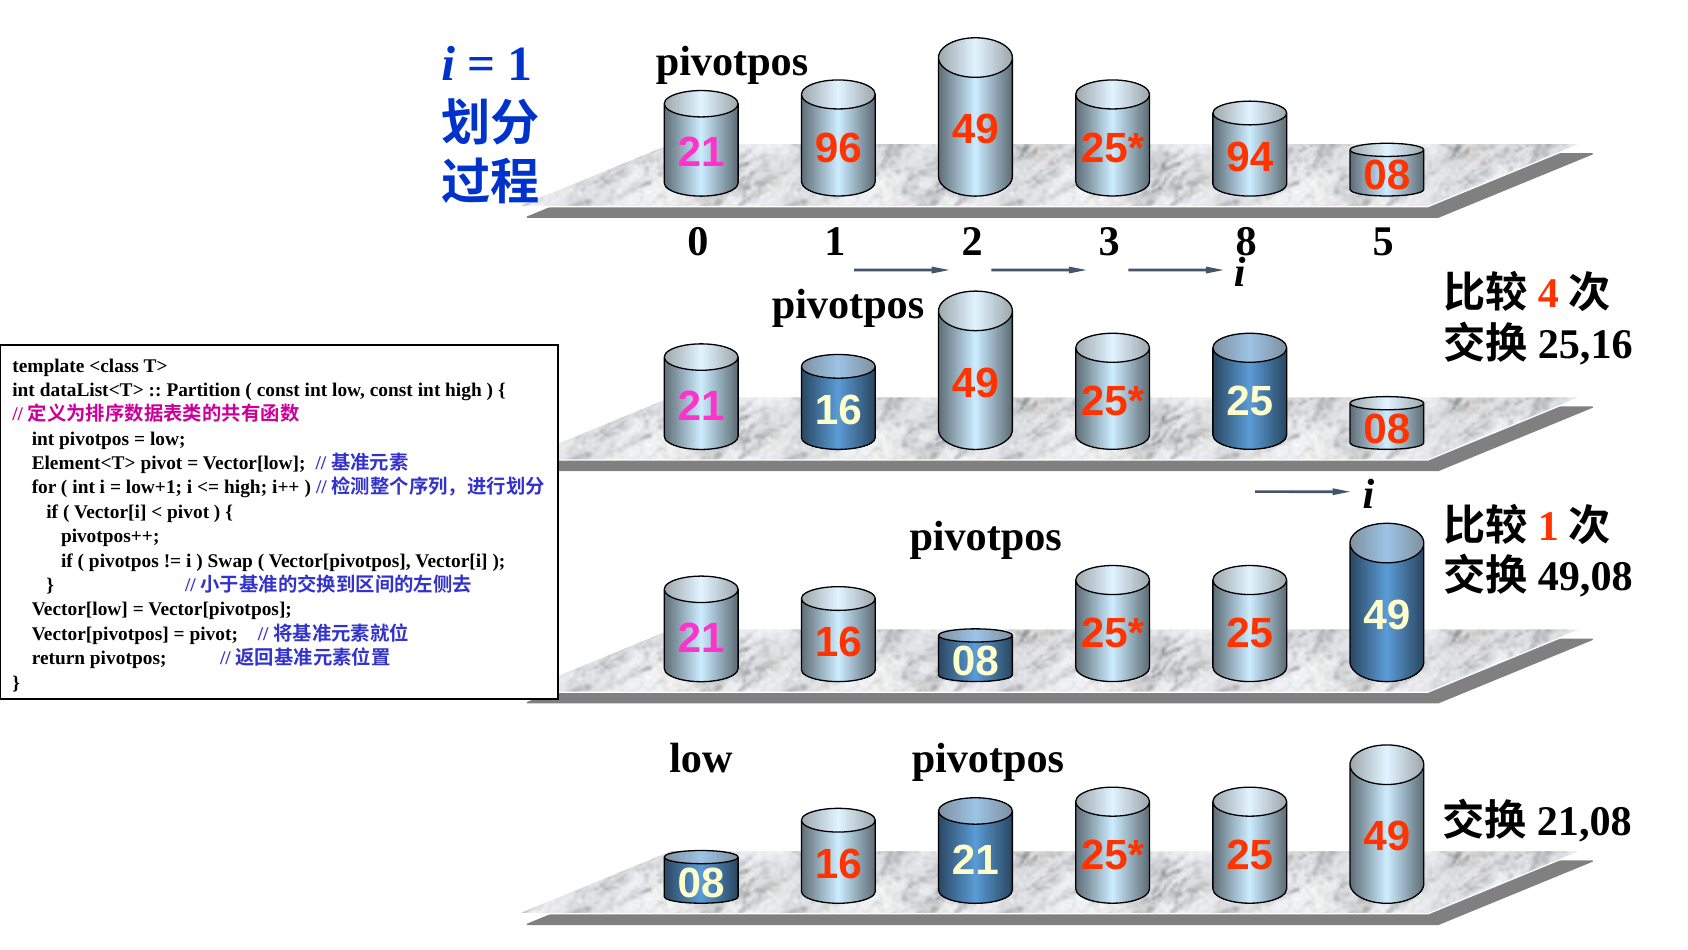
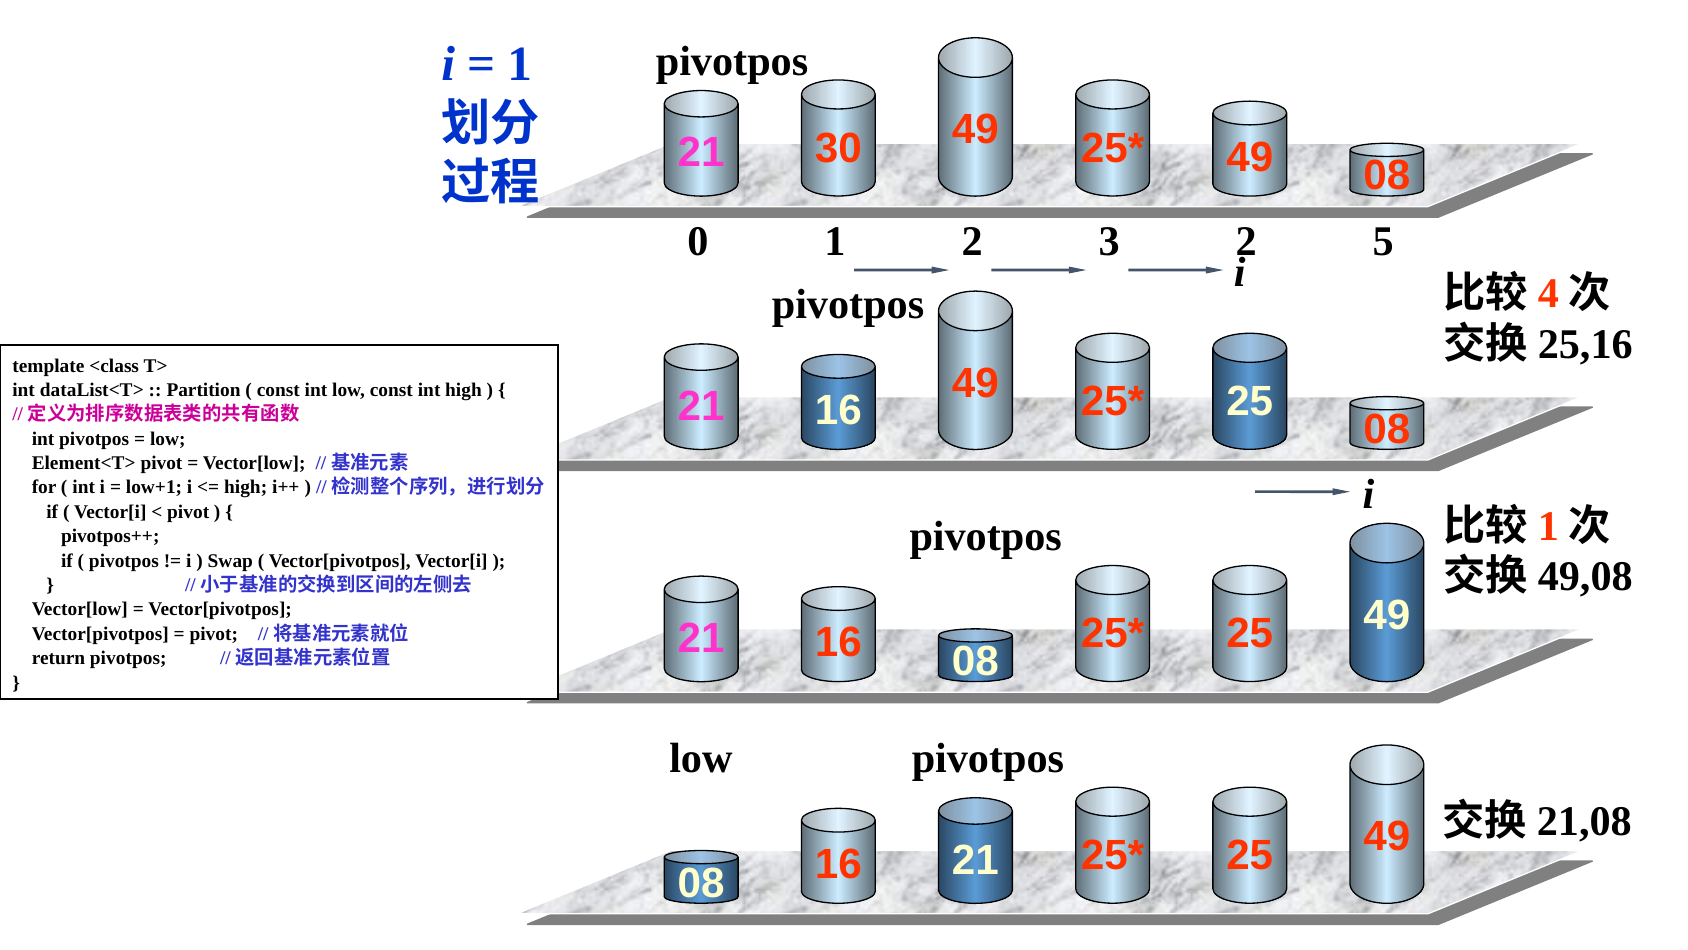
96: 96 -> 30 (838, 148)
94: 94 -> 49 (1250, 157)
3 8: 8 -> 2 (1246, 241)
